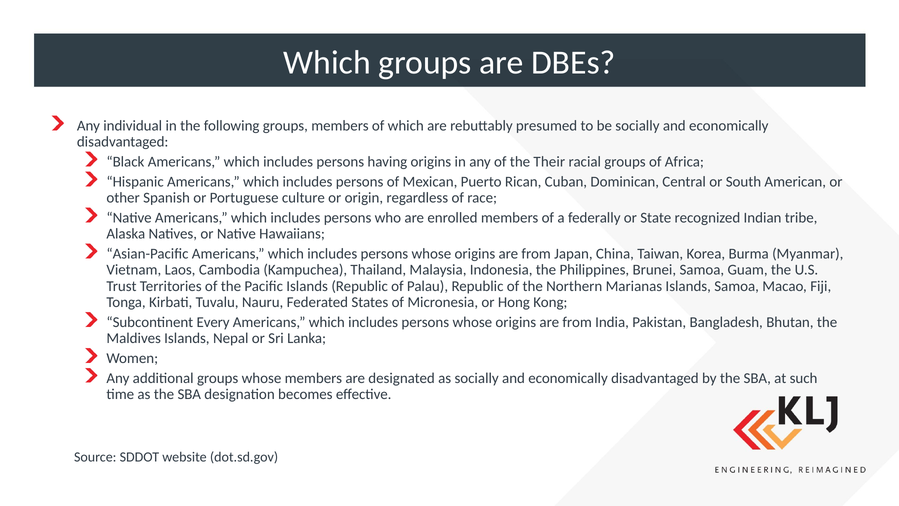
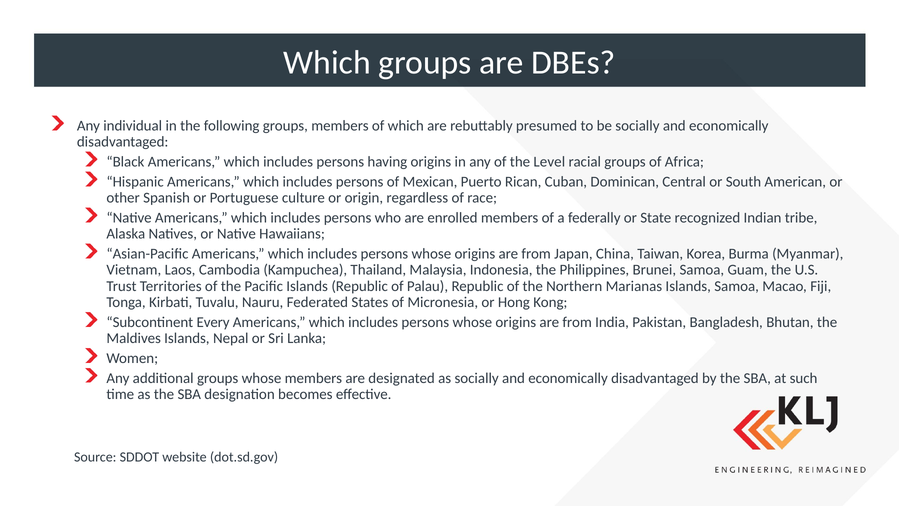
Their: Their -> Level (549, 162)
